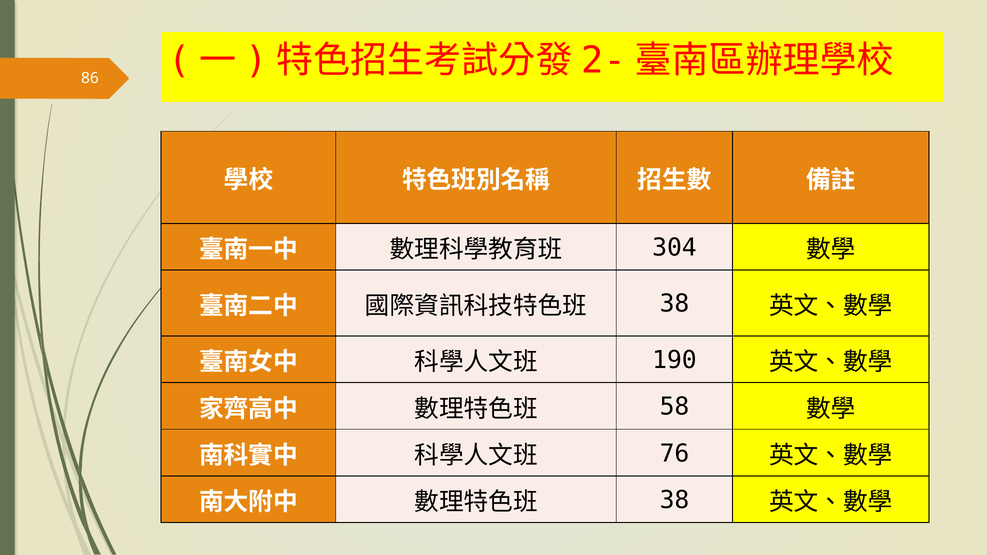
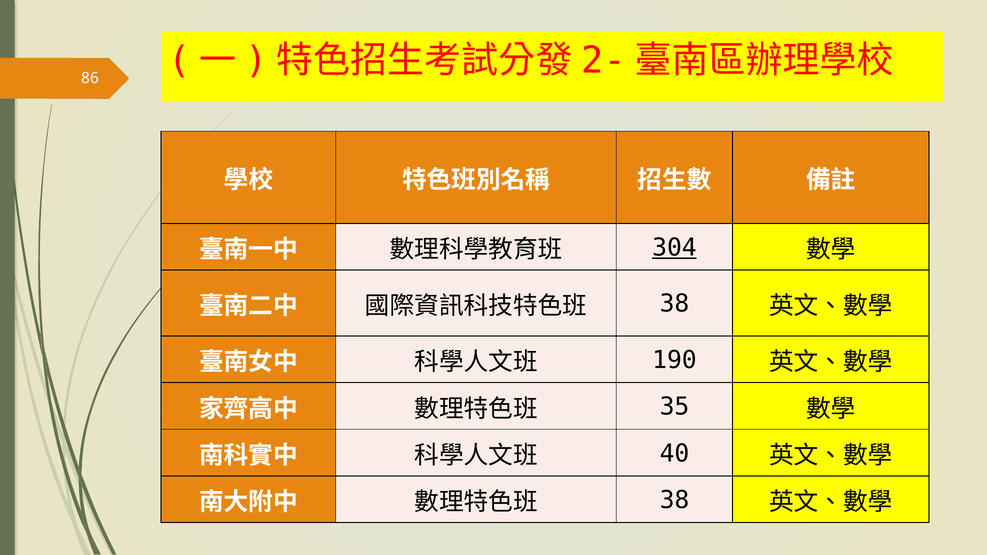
304 underline: none -> present (674, 248)
58: 58 -> 35 (675, 407)
76: 76 -> 40 (675, 454)
